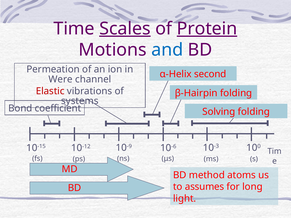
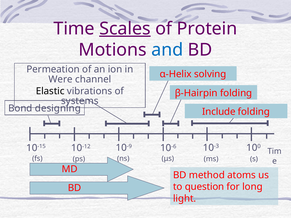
Protein underline: present -> none (207, 29)
second: second -> solving (210, 74)
Elastic colour: red -> black (50, 91)
coefficient: coefficient -> designing (58, 109)
Solving: Solving -> Include (219, 112)
assumes: assumes -> question (205, 187)
